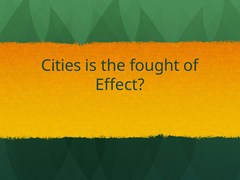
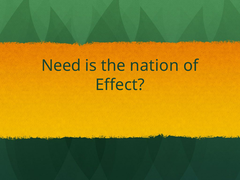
Cities: Cities -> Need (61, 66)
fought: fought -> nation (154, 66)
